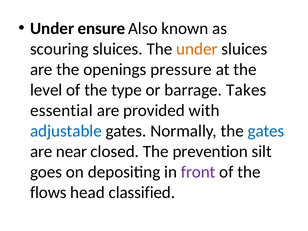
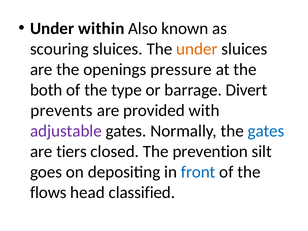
ensure: ensure -> within (101, 28)
level: level -> both (46, 90)
Takes: Takes -> Divert (246, 90)
essential: essential -> prevents (61, 110)
adjustable colour: blue -> purple (66, 131)
near: near -> tiers (71, 151)
front colour: purple -> blue (198, 172)
